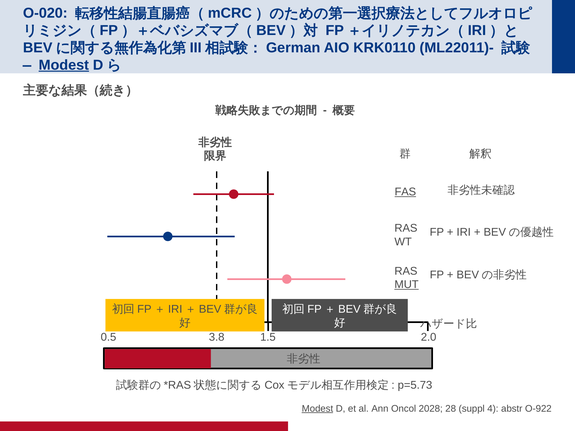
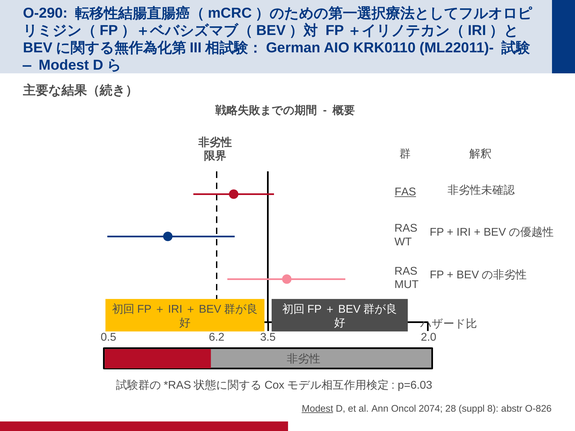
O-020: O-020 -> O-290 (45, 13)
Modest underline: present -> none (64, 65)
MUT underline: present -> none (407, 285)
3.8: 3.8 -> 6.2 (217, 337)
1.5: 1.5 -> 3.5 (268, 337)
p=5.73: p=5.73 -> p=6.03 (415, 385)
2028: 2028 -> 2074 (431, 409)
4: 4 -> 8 (493, 409)
O-922: O-922 -> O-826 (538, 409)
